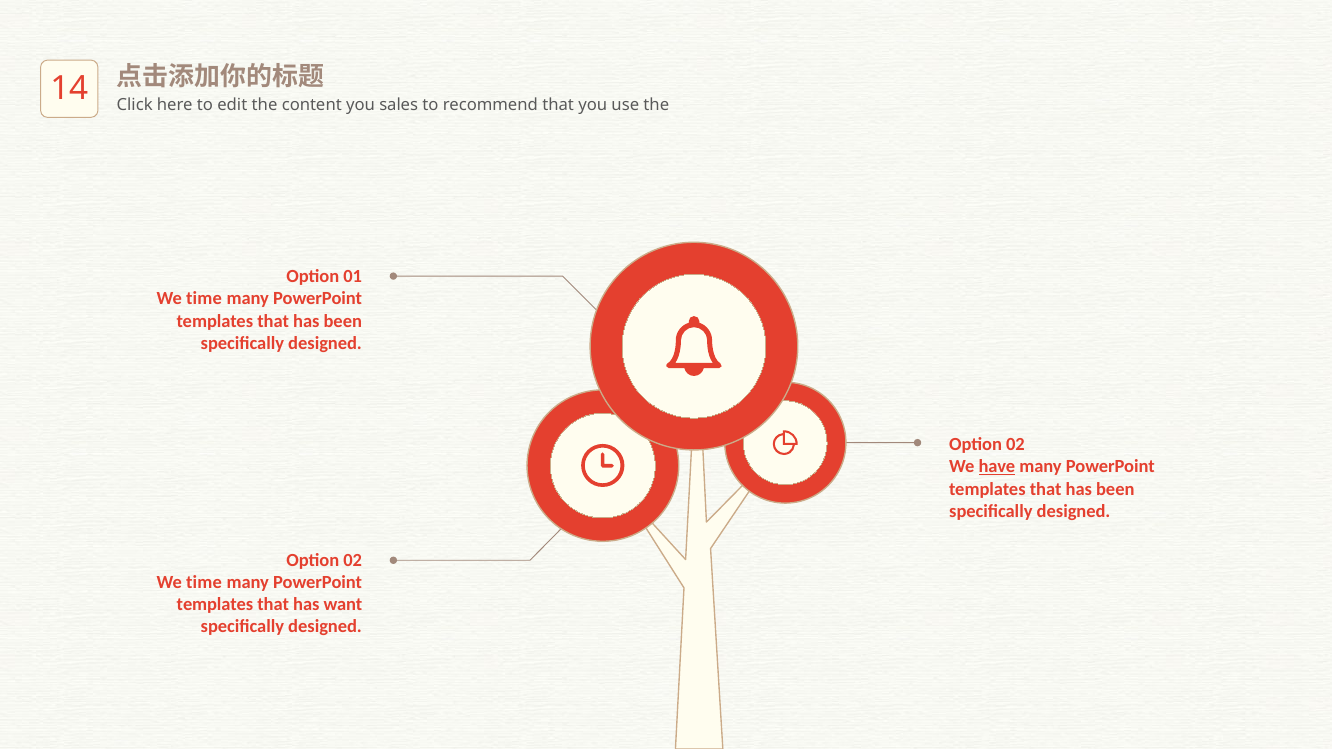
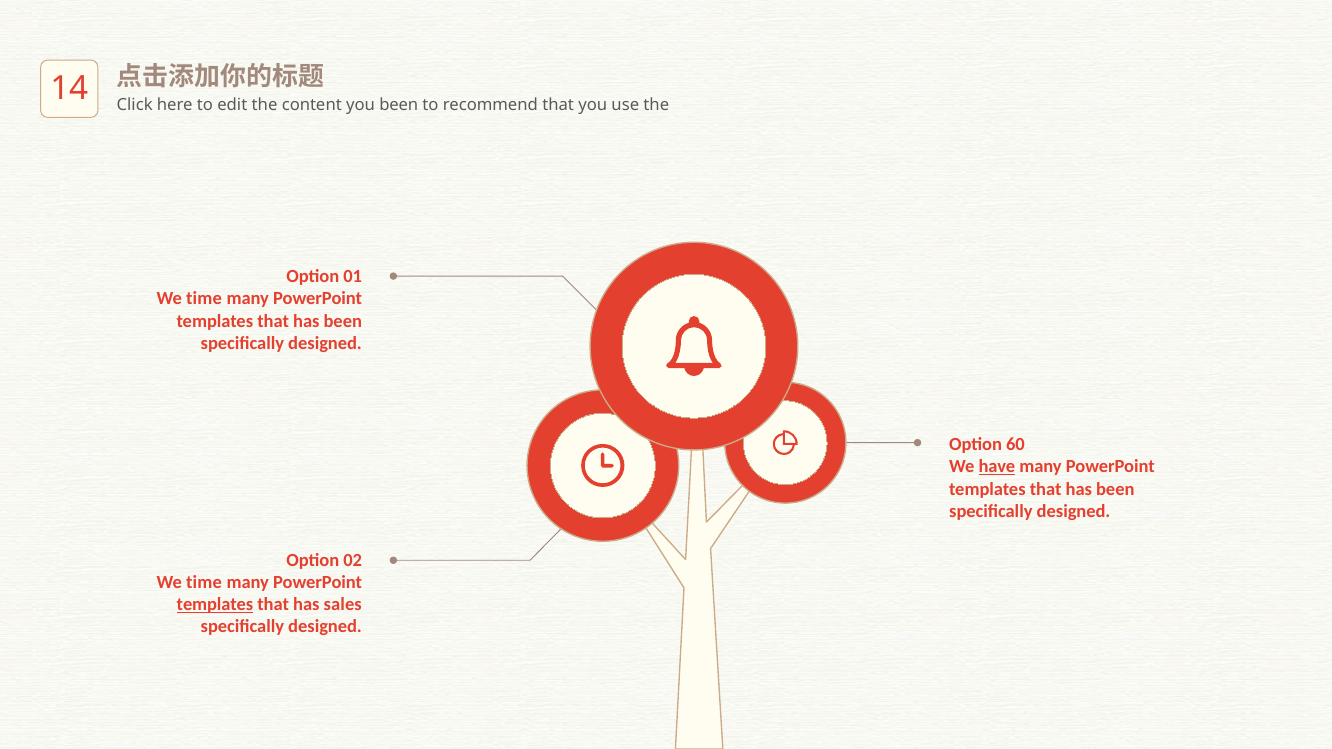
you sales: sales -> been (399, 105)
02: 02 -> 60 (1015, 445)
templates underline: none -> present (215, 604)
want: want -> sales (343, 604)
